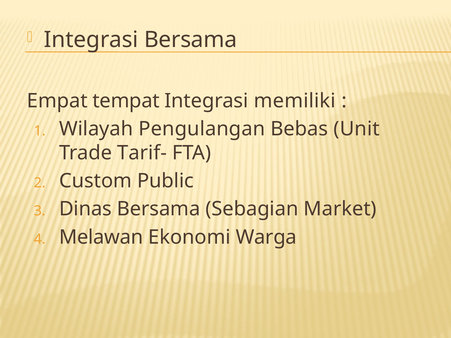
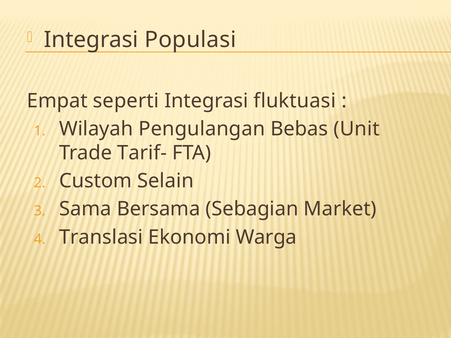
Integrasi Bersama: Bersama -> Populasi (190, 40)
tempat: tempat -> seperti (126, 101)
memiliki: memiliki -> fluktuasi (295, 101)
Public: Public -> Selain (165, 181)
Dinas: Dinas -> Sama (85, 209)
Melawan: Melawan -> Translasi (101, 237)
